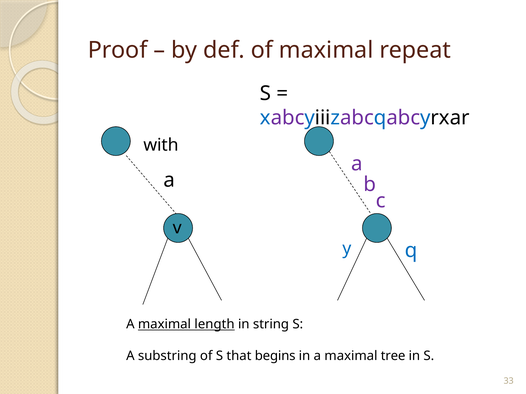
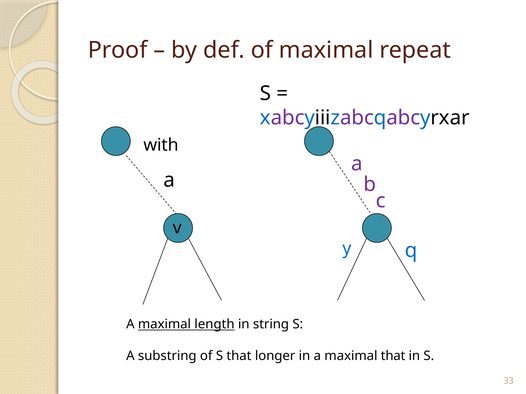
begins: begins -> longer (275, 356)
maximal tree: tree -> that (393, 356)
